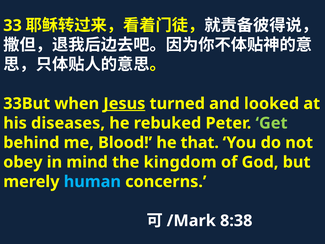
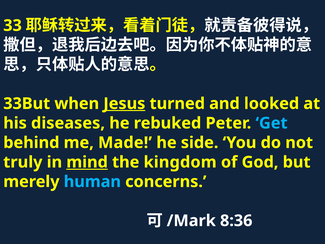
Get colour: light green -> light blue (272, 123)
Blood: Blood -> Made (125, 142)
that: that -> side (200, 142)
obey: obey -> truly (23, 162)
mind underline: none -> present (87, 162)
8:38: 8:38 -> 8:36 (236, 220)
